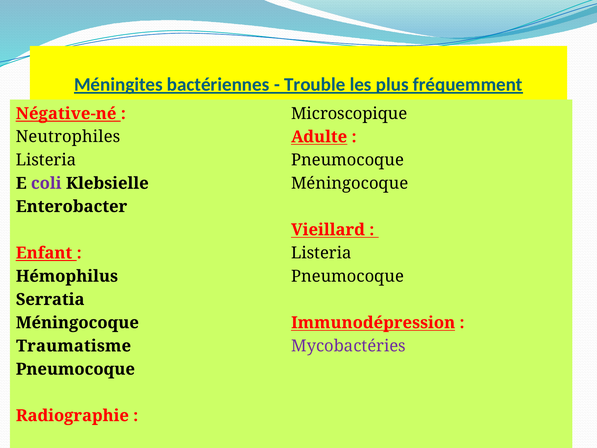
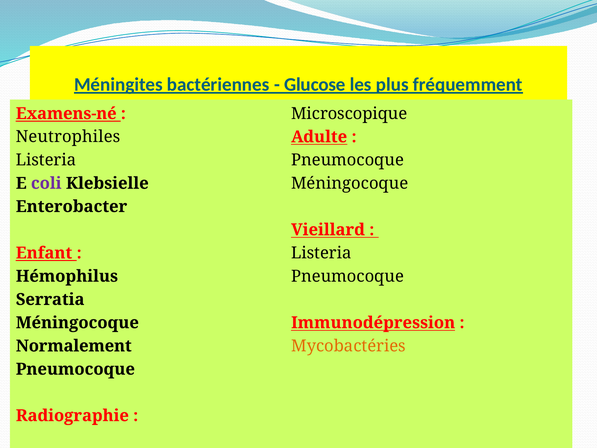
Trouble: Trouble -> Glucose (315, 85)
Négative-né: Négative-né -> Examens-né (66, 114)
Traumatisme: Traumatisme -> Normalement (74, 346)
Mycobactéries colour: purple -> orange (348, 346)
